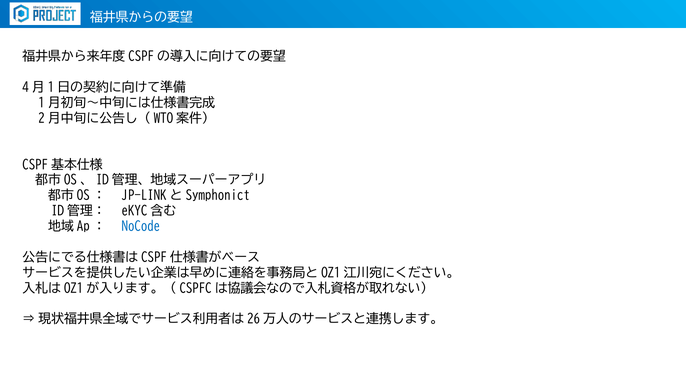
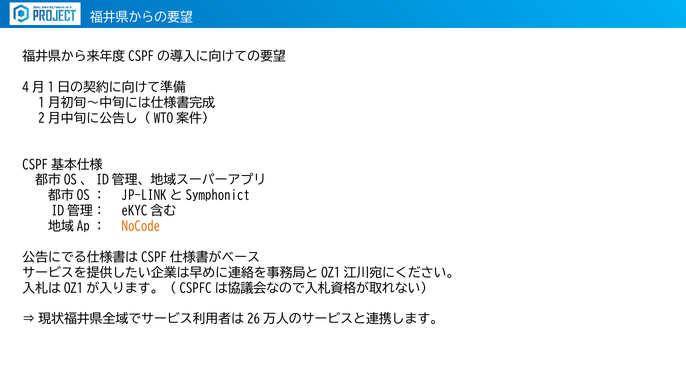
NoCode colour: blue -> orange (141, 226)
